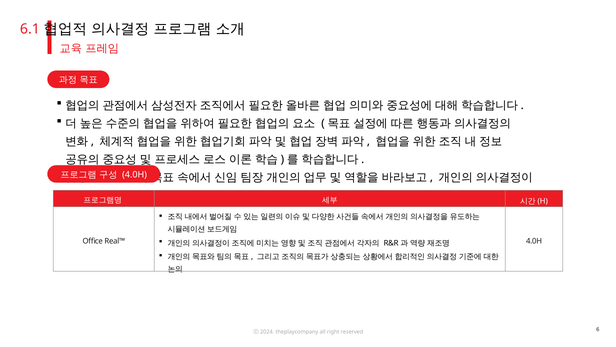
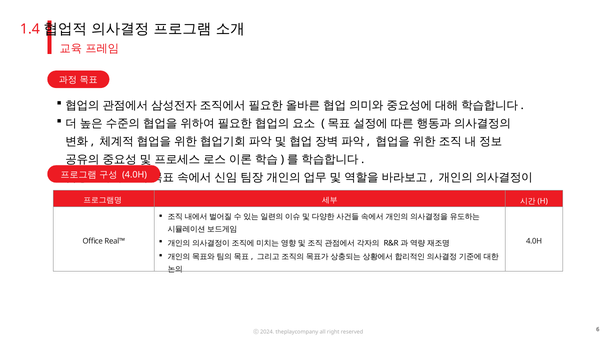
6.1: 6.1 -> 1.4 (30, 29)
